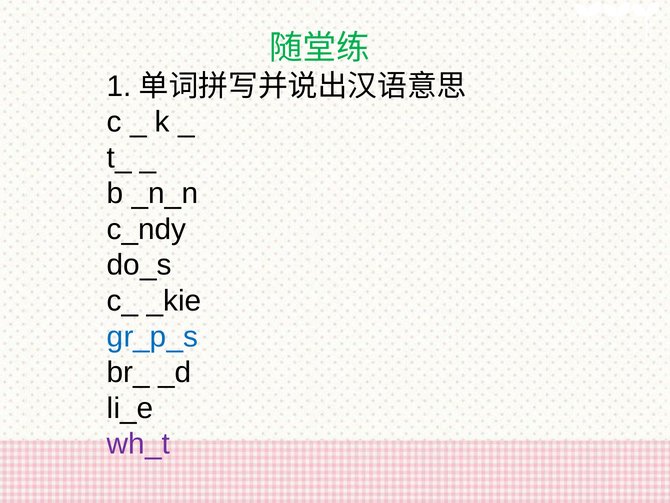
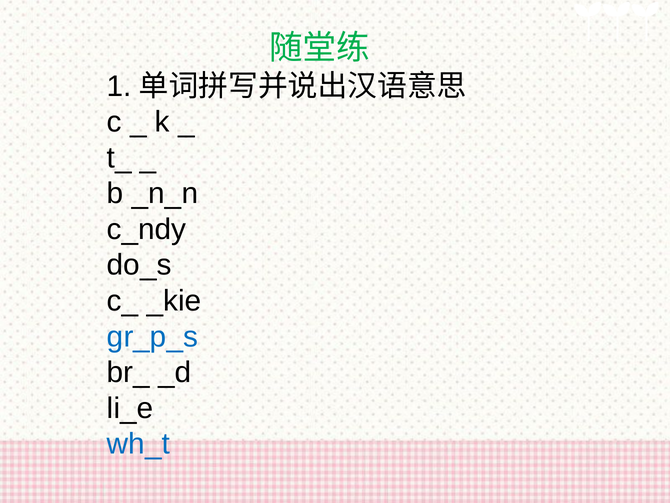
wh_t colour: purple -> blue (138, 444)
